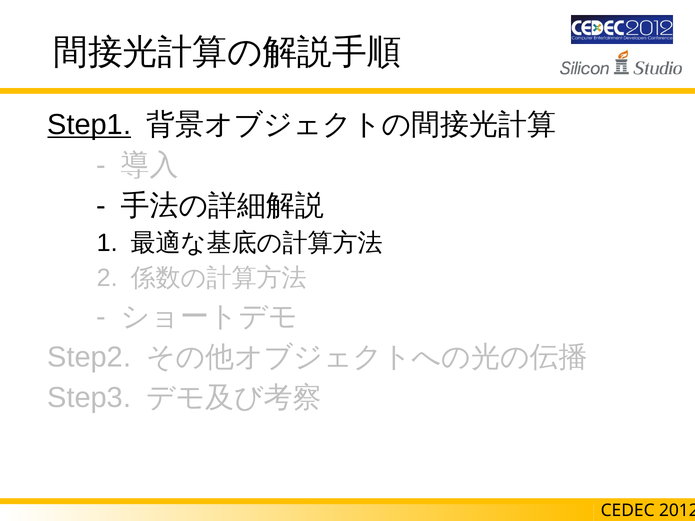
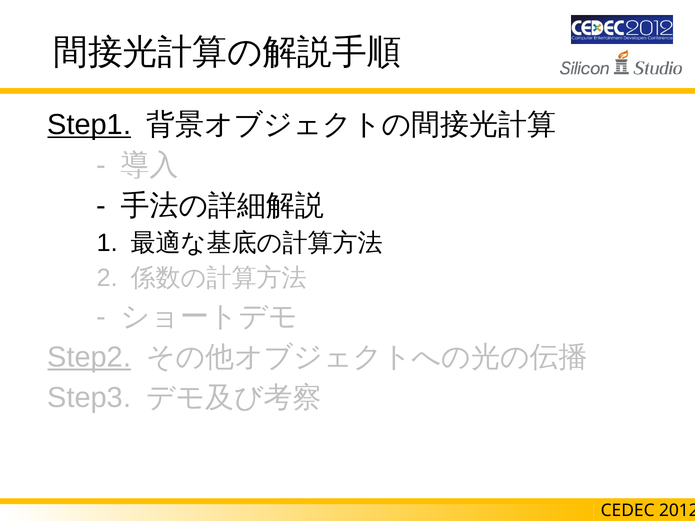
Step2 underline: none -> present (89, 357)
